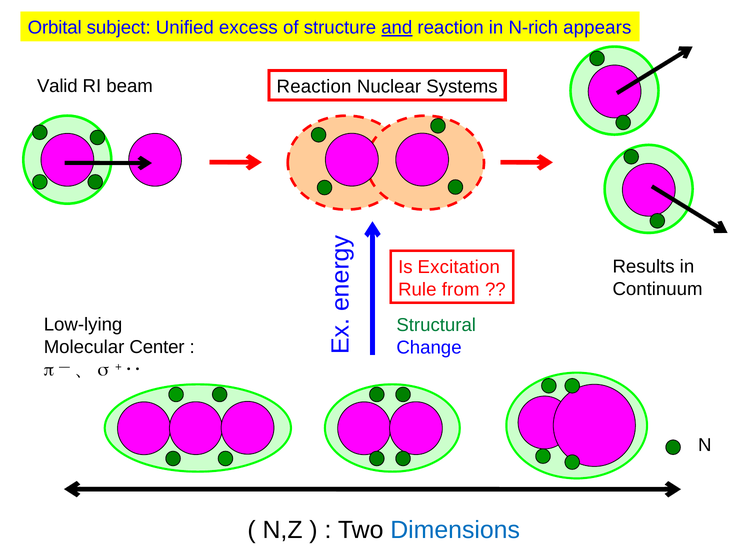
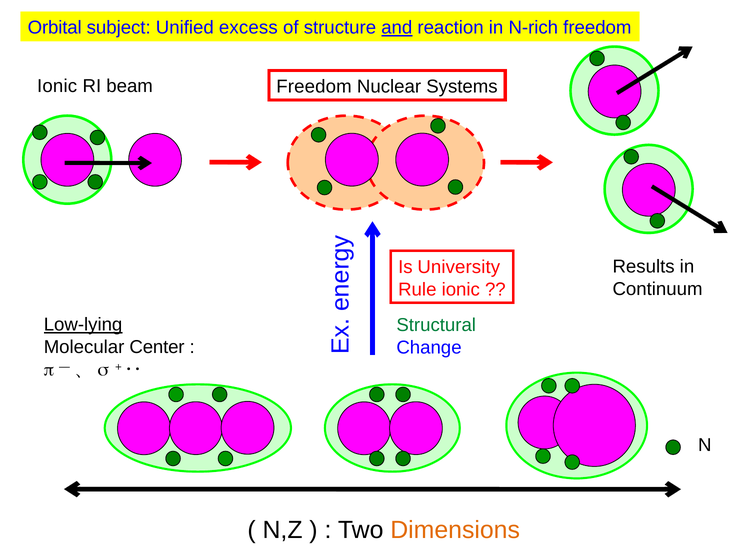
N-rich appears: appears -> freedom (597, 28)
Valid: Valid -> Ionic (57, 86)
Reaction: Reaction -> Freedom (314, 86)
Excitation: Excitation -> University (459, 267)
Rule from: from -> ionic (461, 289)
Low-lying underline: none -> present (83, 325)
Dimensions colour: blue -> orange (455, 530)
